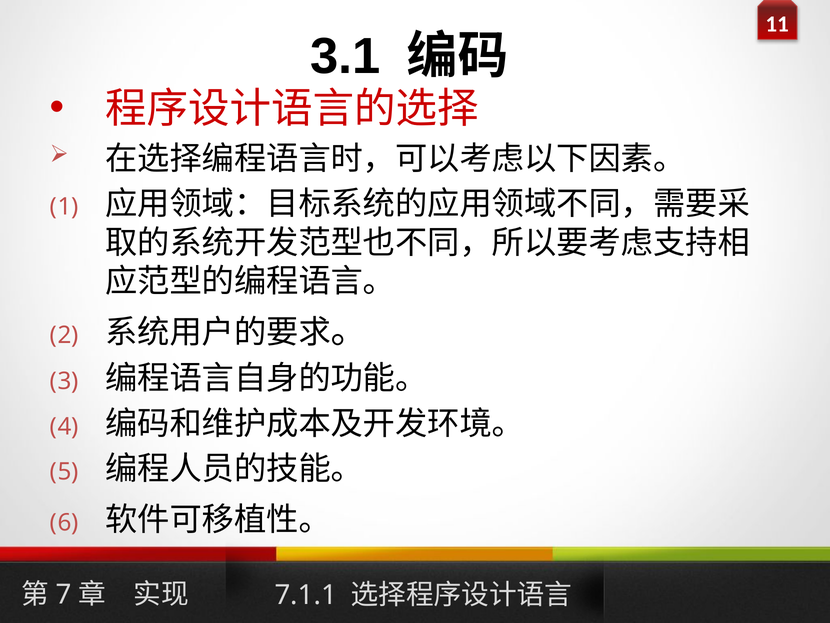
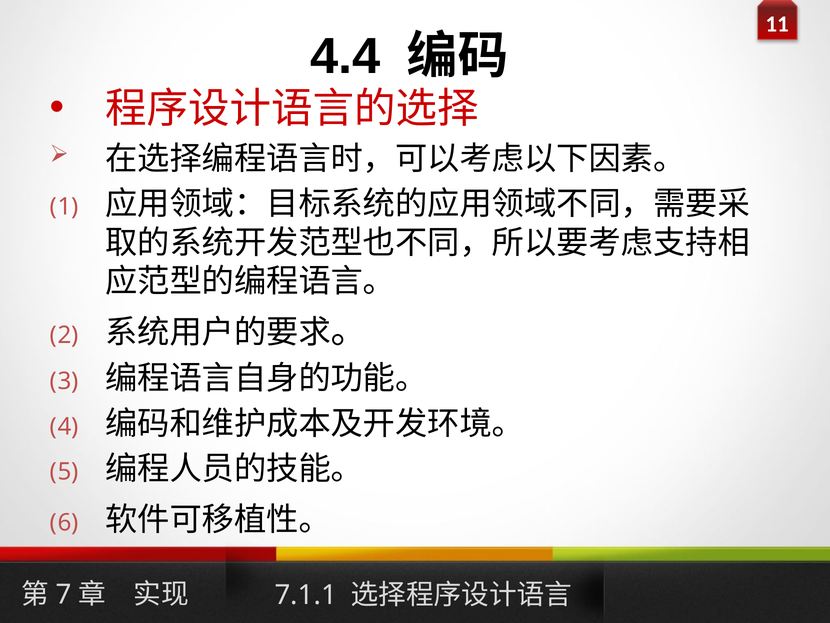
3.1: 3.1 -> 4.4 (345, 56)
